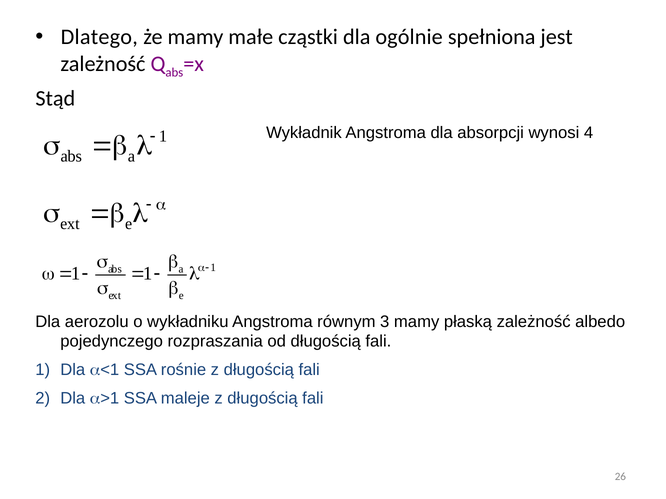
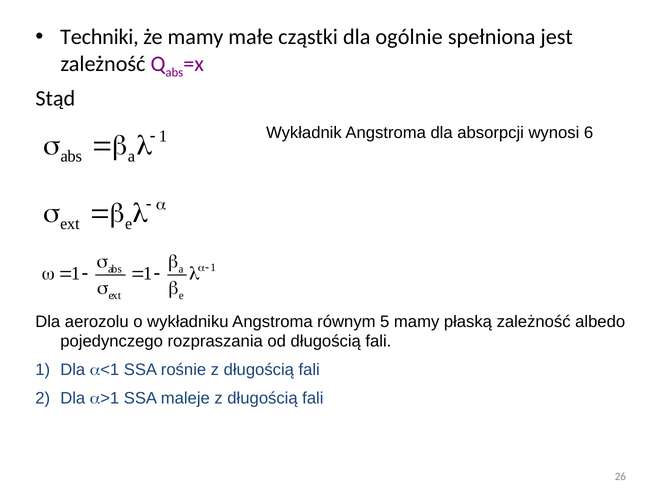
Dlatego: Dlatego -> Techniki (99, 37)
4: 4 -> 6 (589, 133)
3: 3 -> 5 (385, 322)
